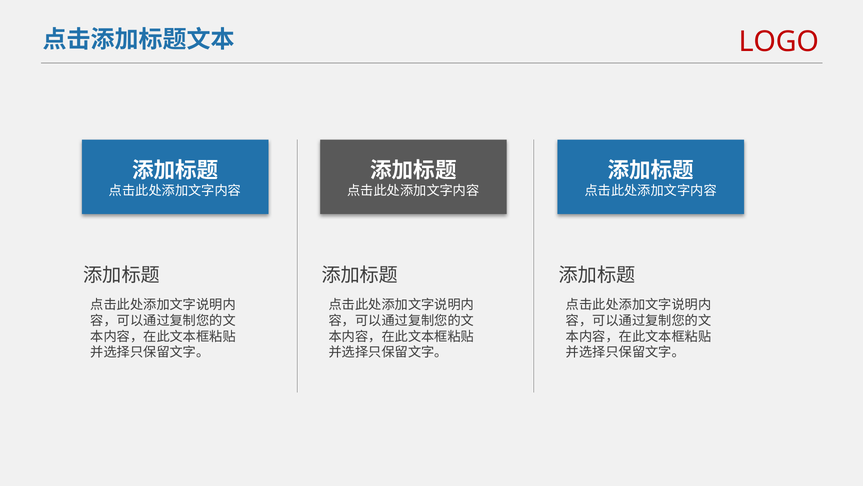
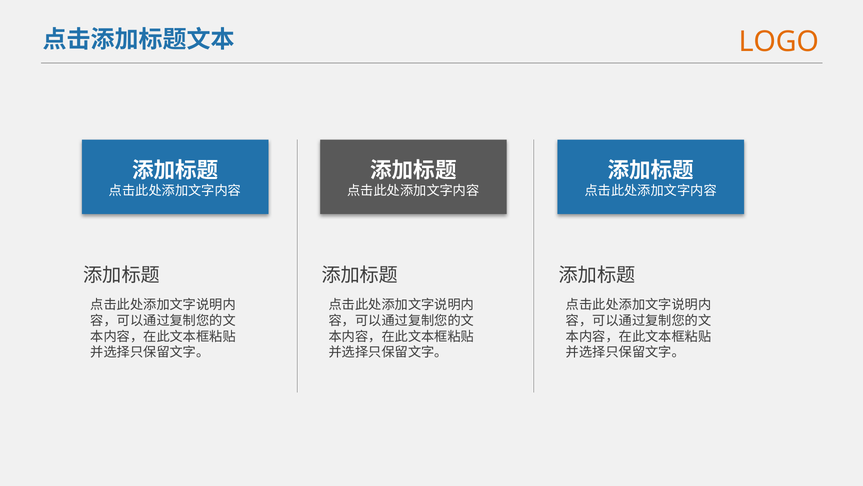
LOGO colour: red -> orange (779, 42)
